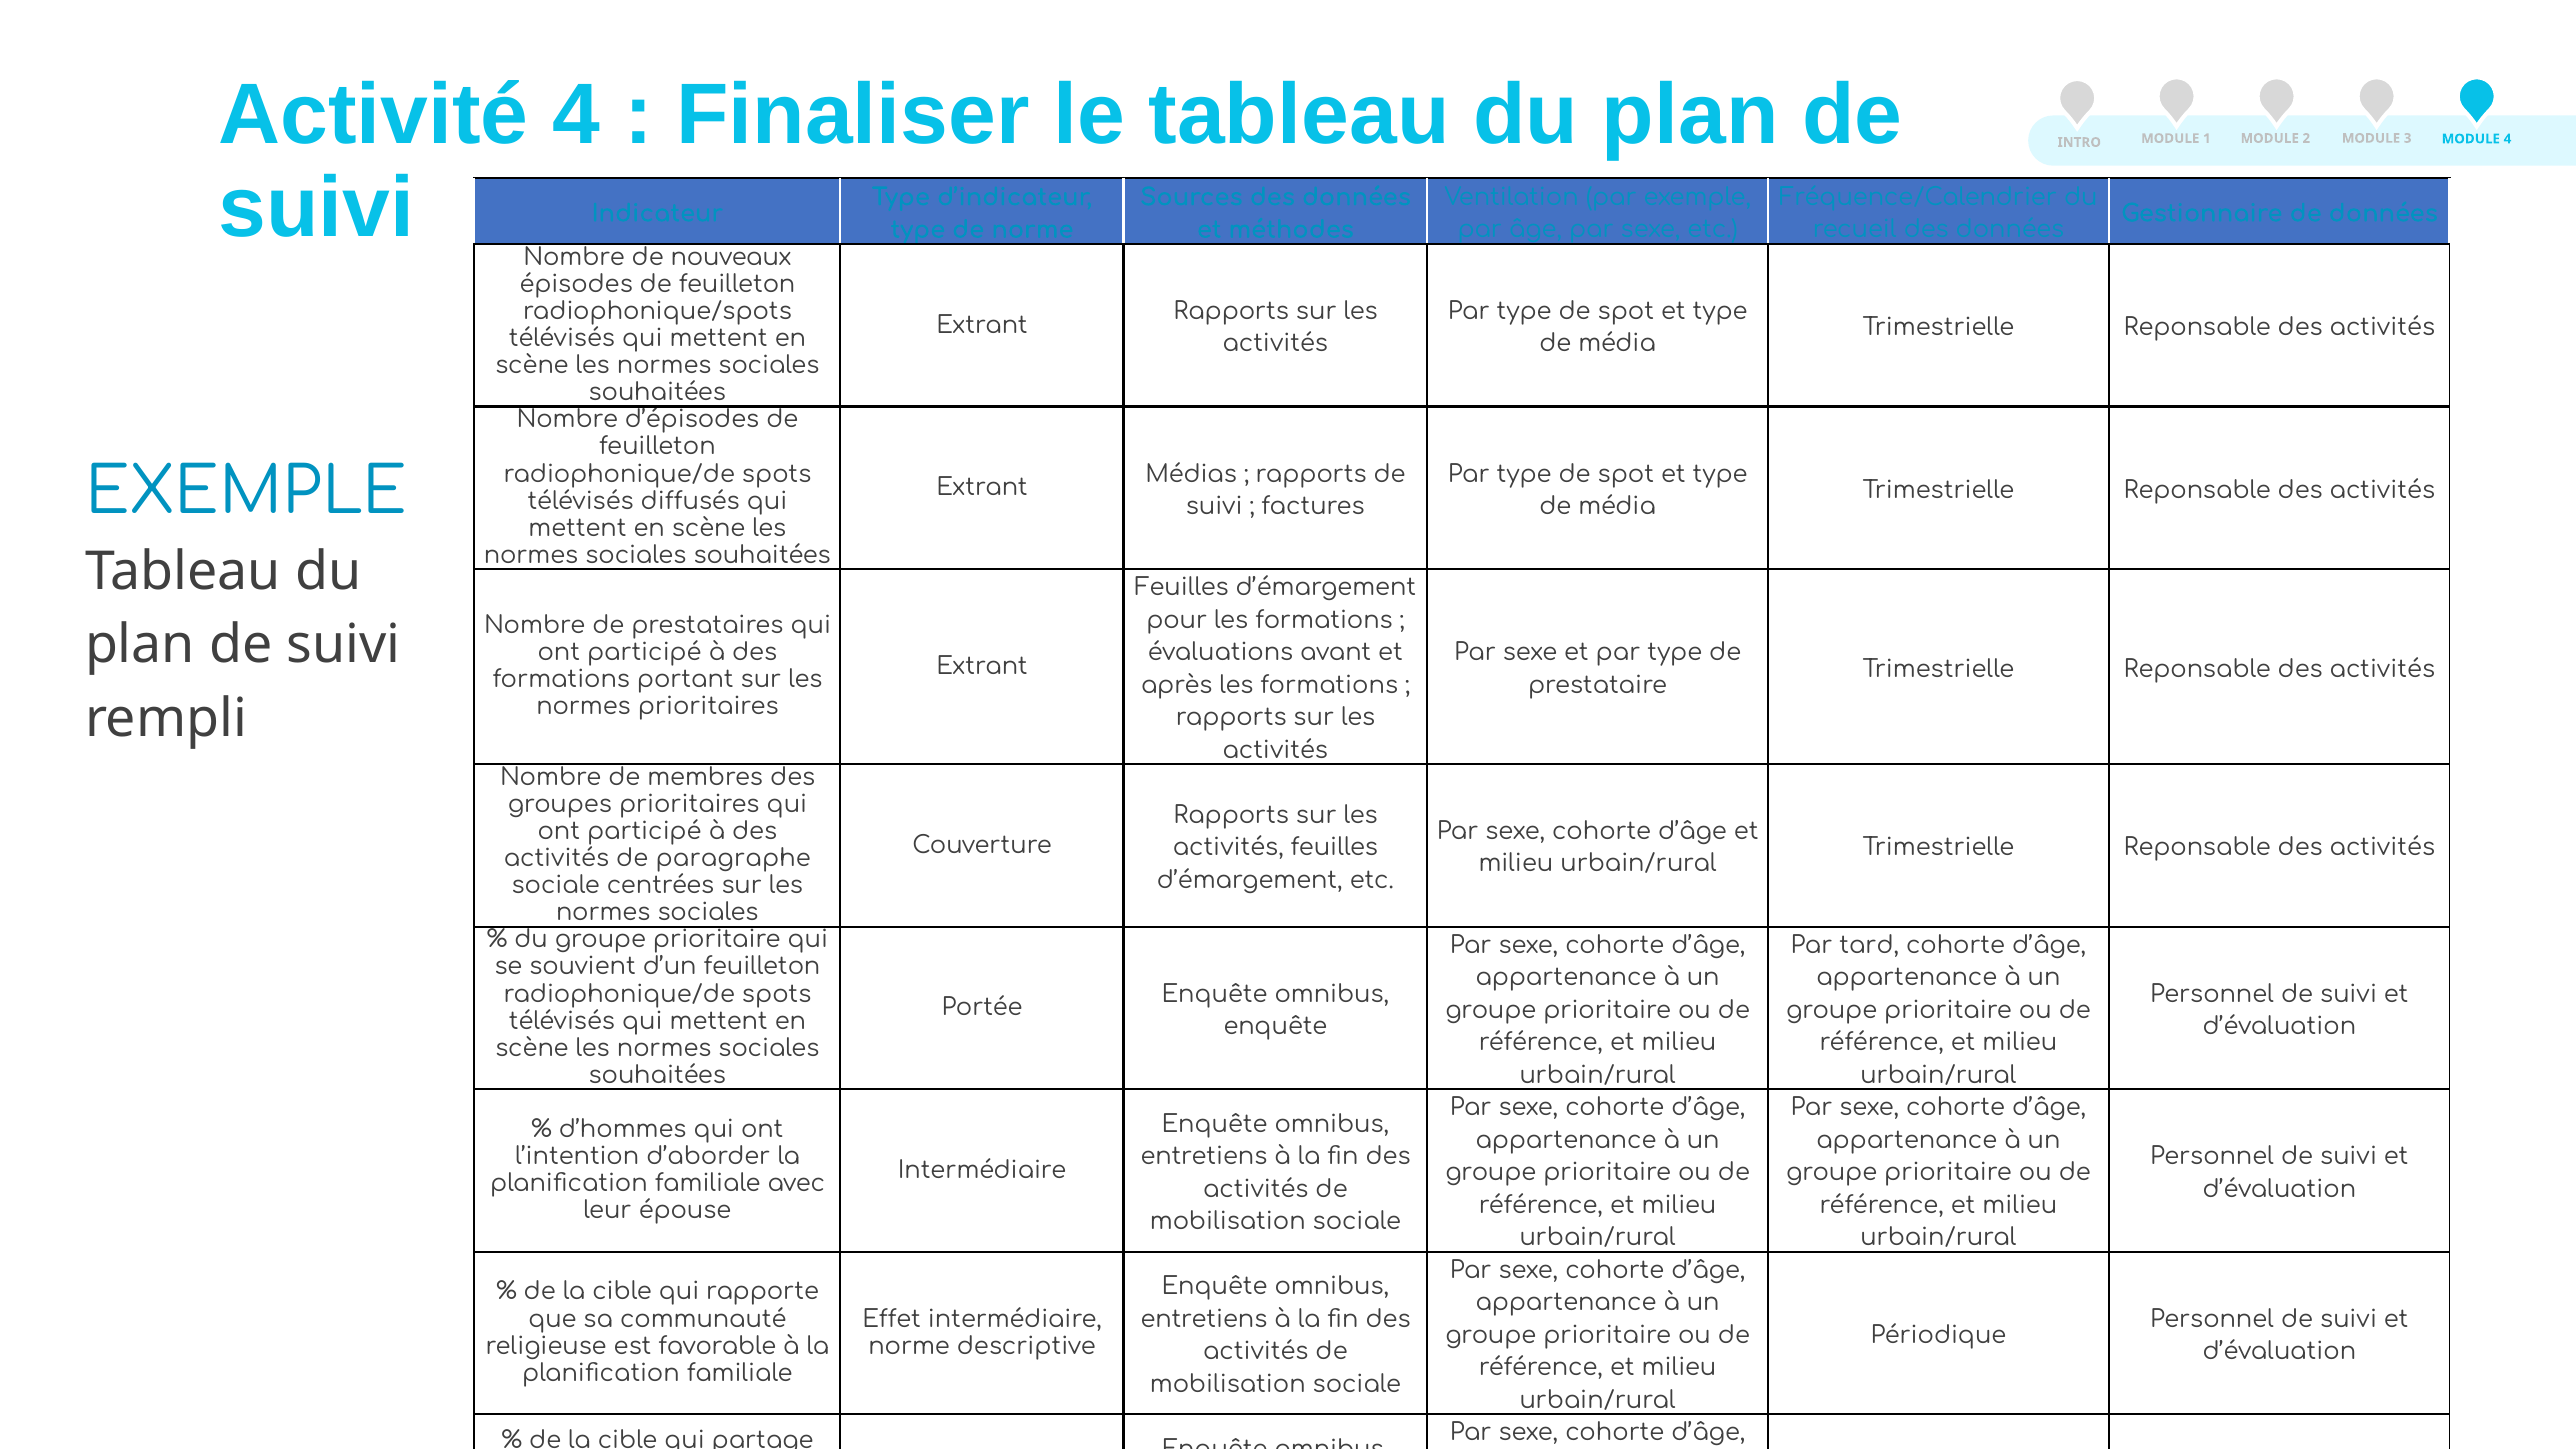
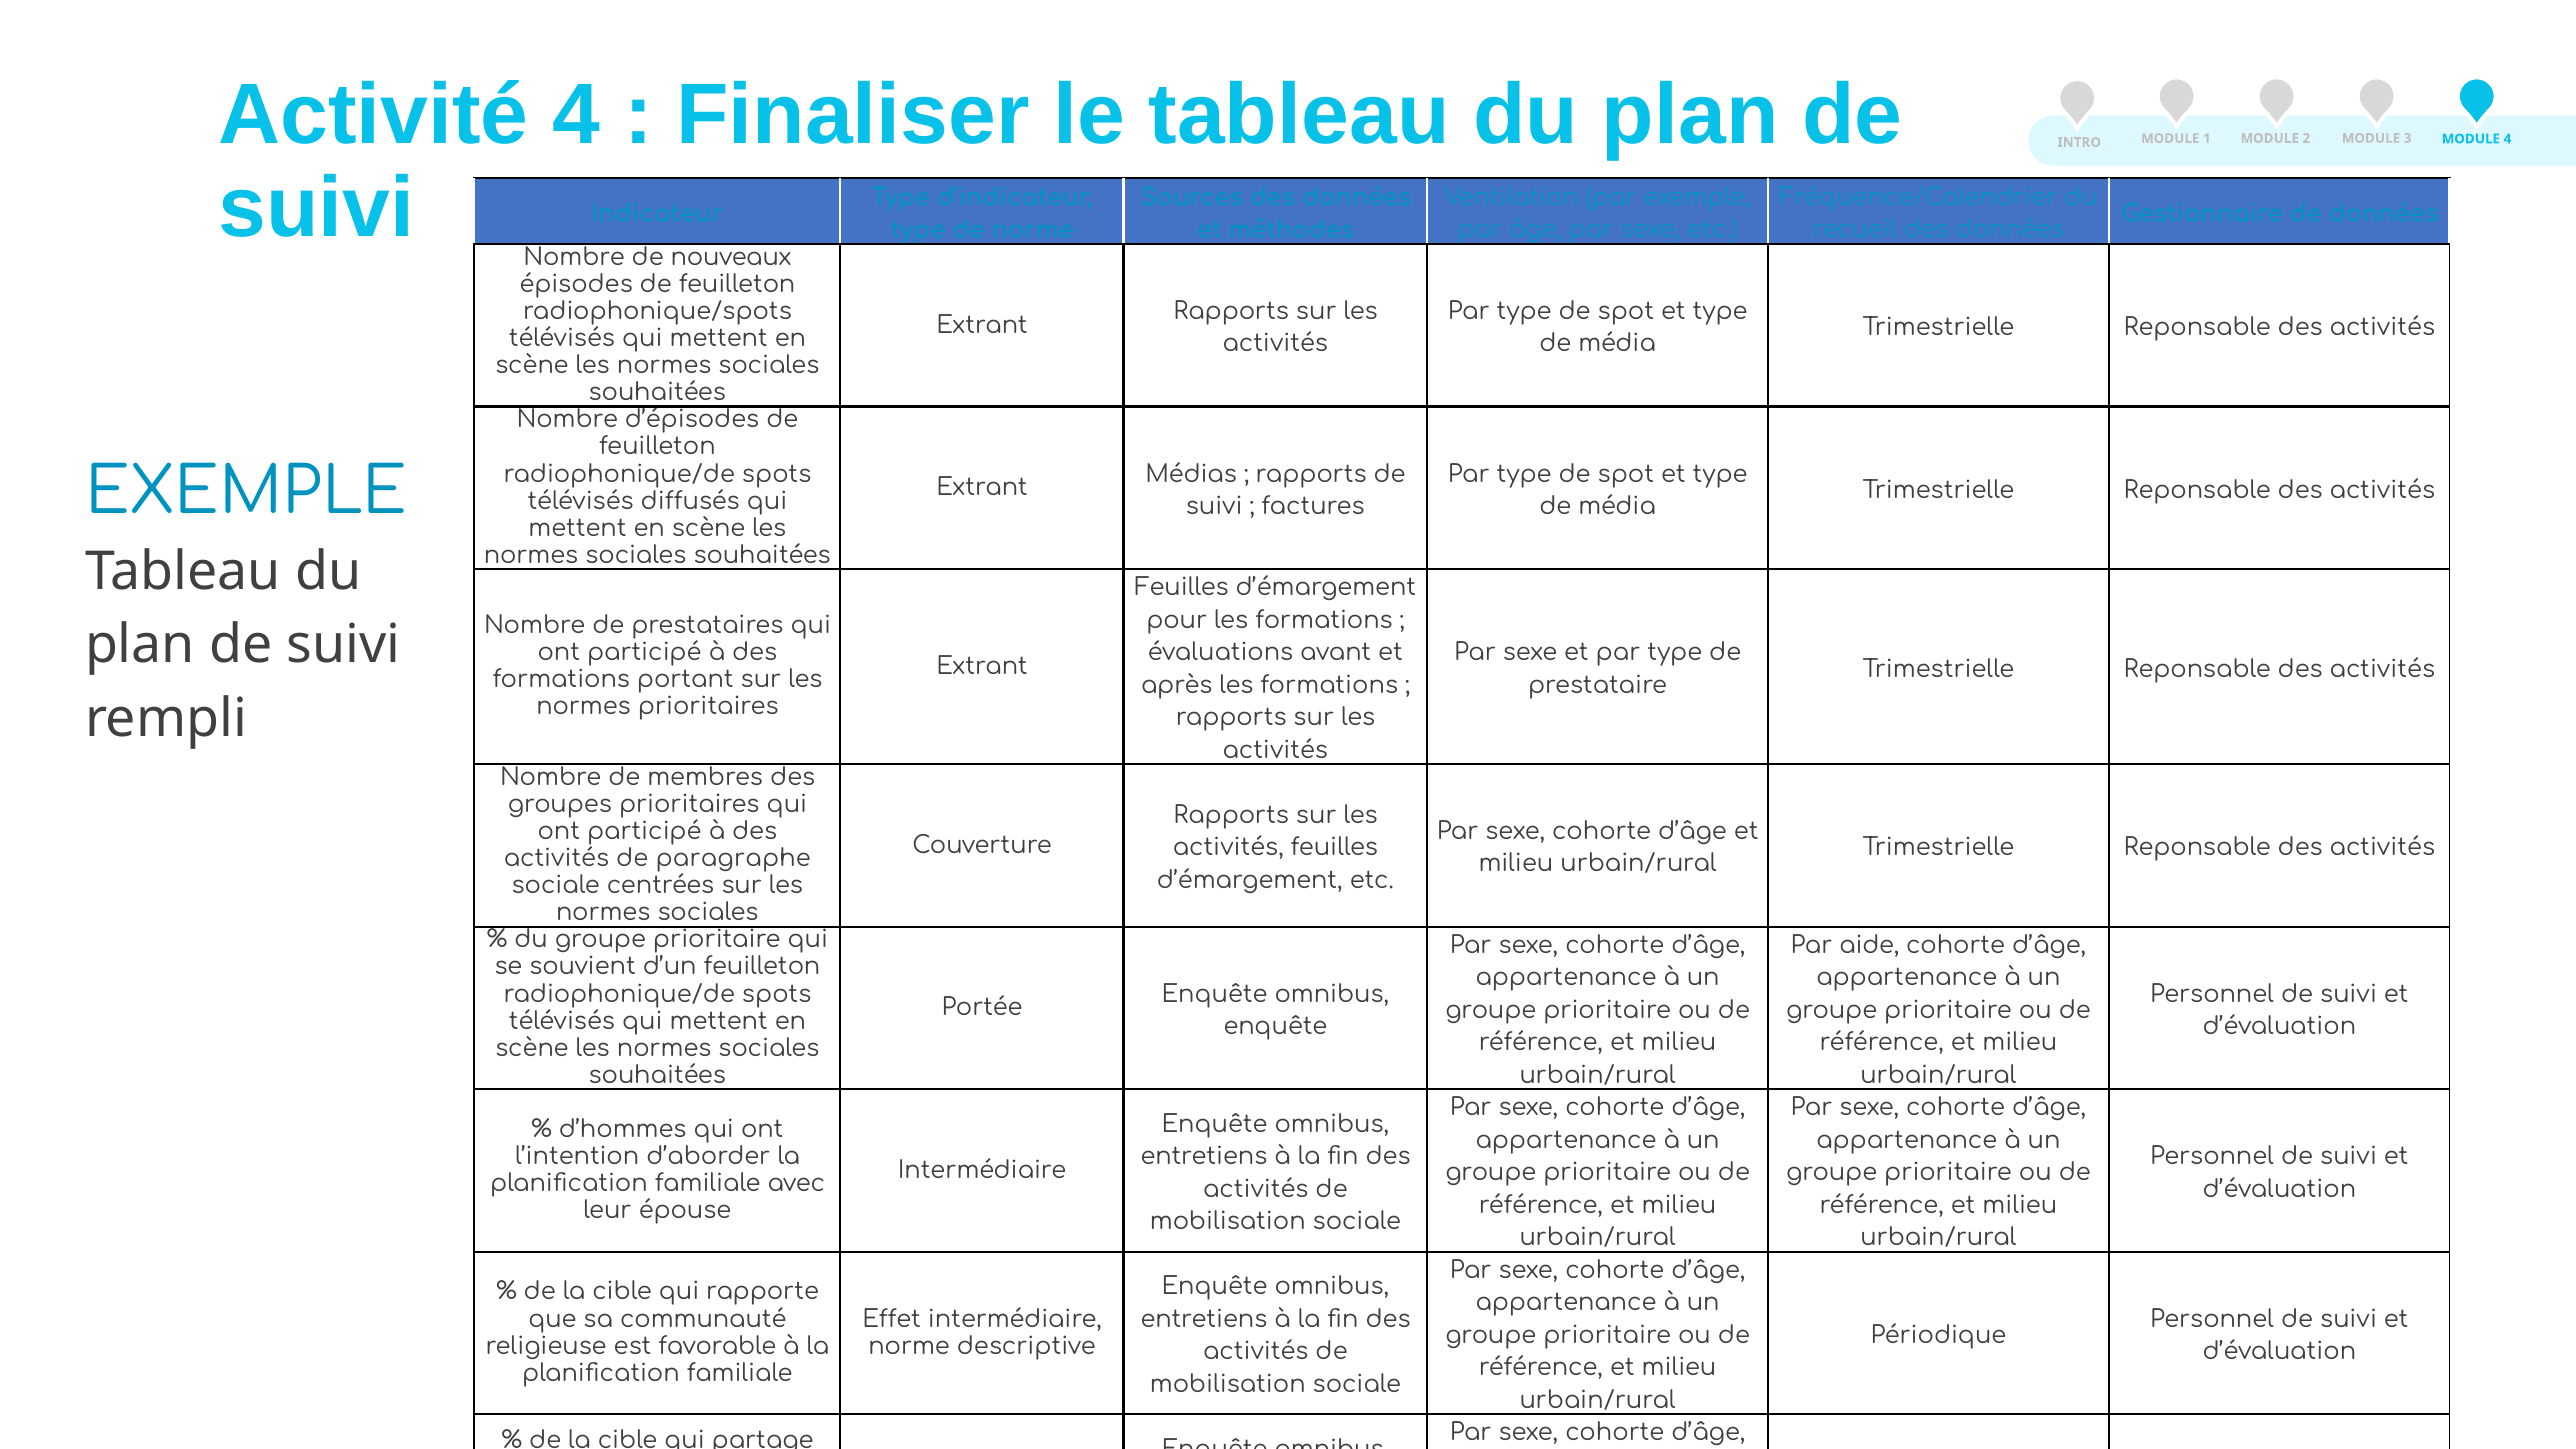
tard: tard -> aide (1869, 945)
